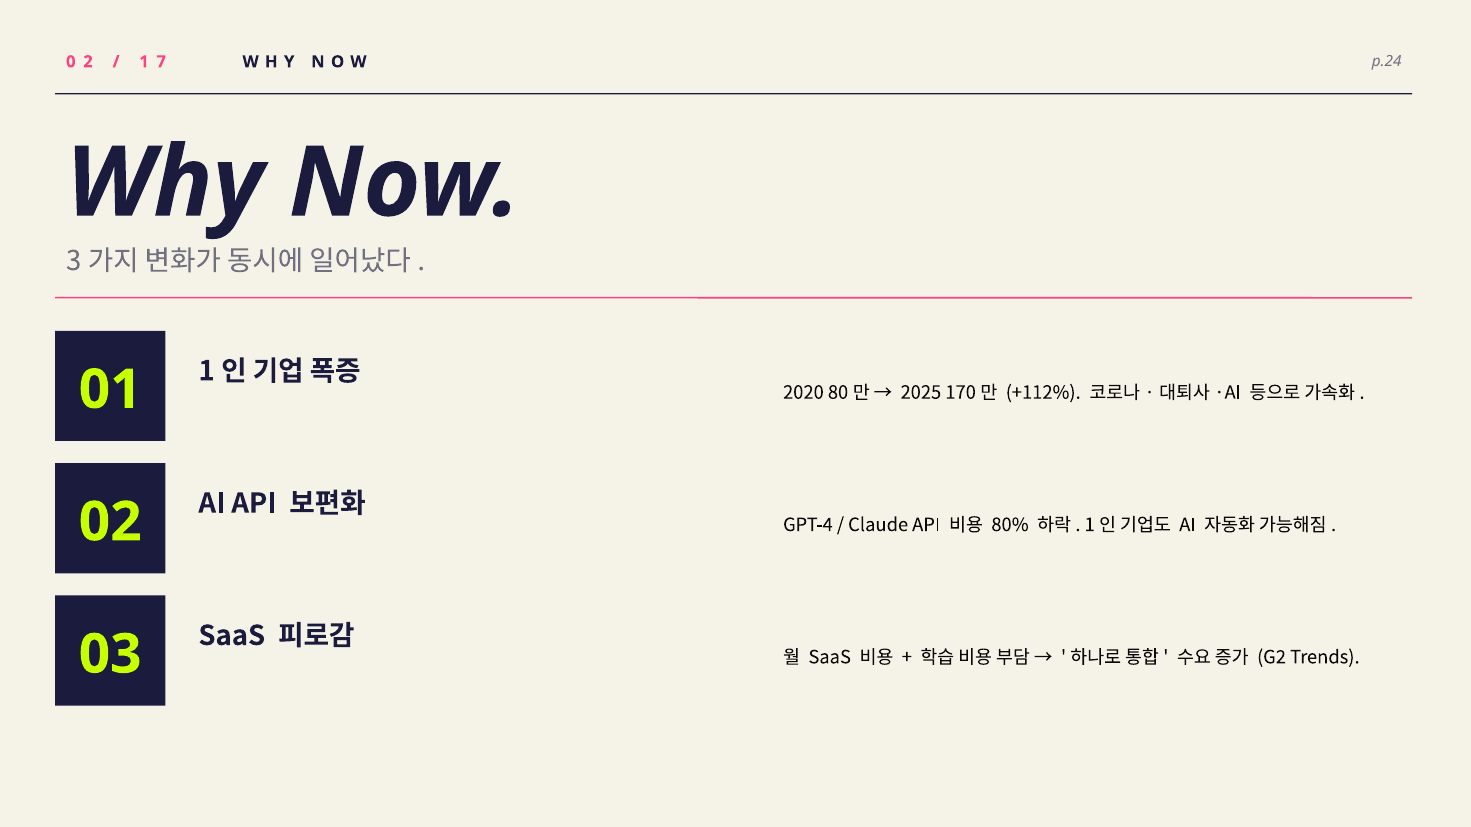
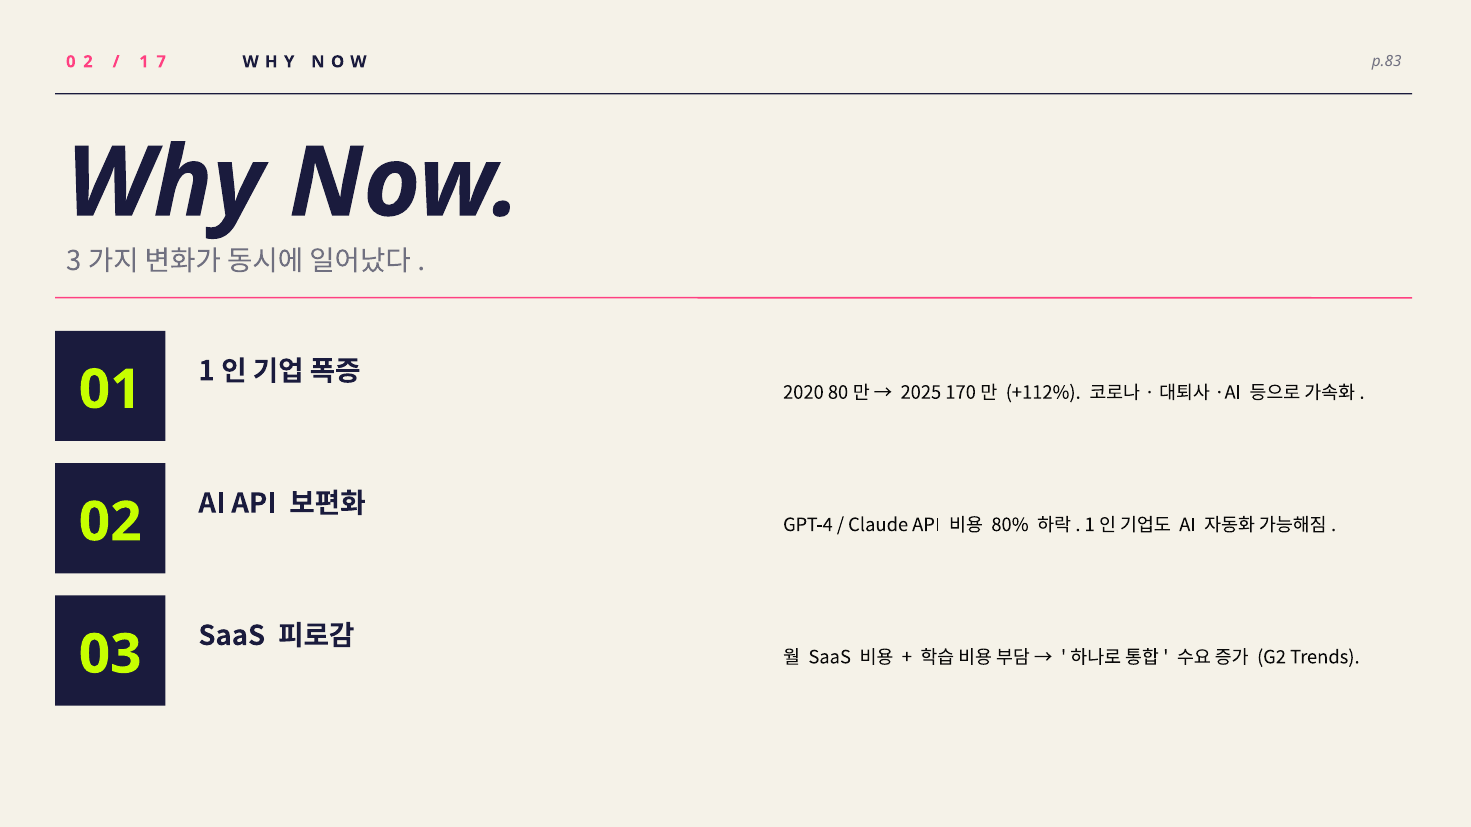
p.24: p.24 -> p.83 (1387, 62)
